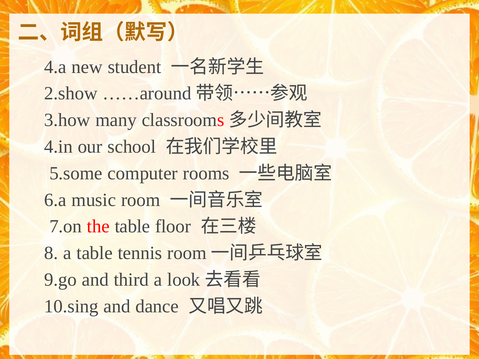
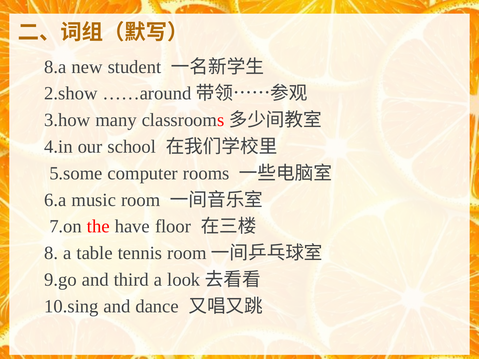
4.a: 4.a -> 8.a (55, 67)
the table: table -> have (132, 227)
